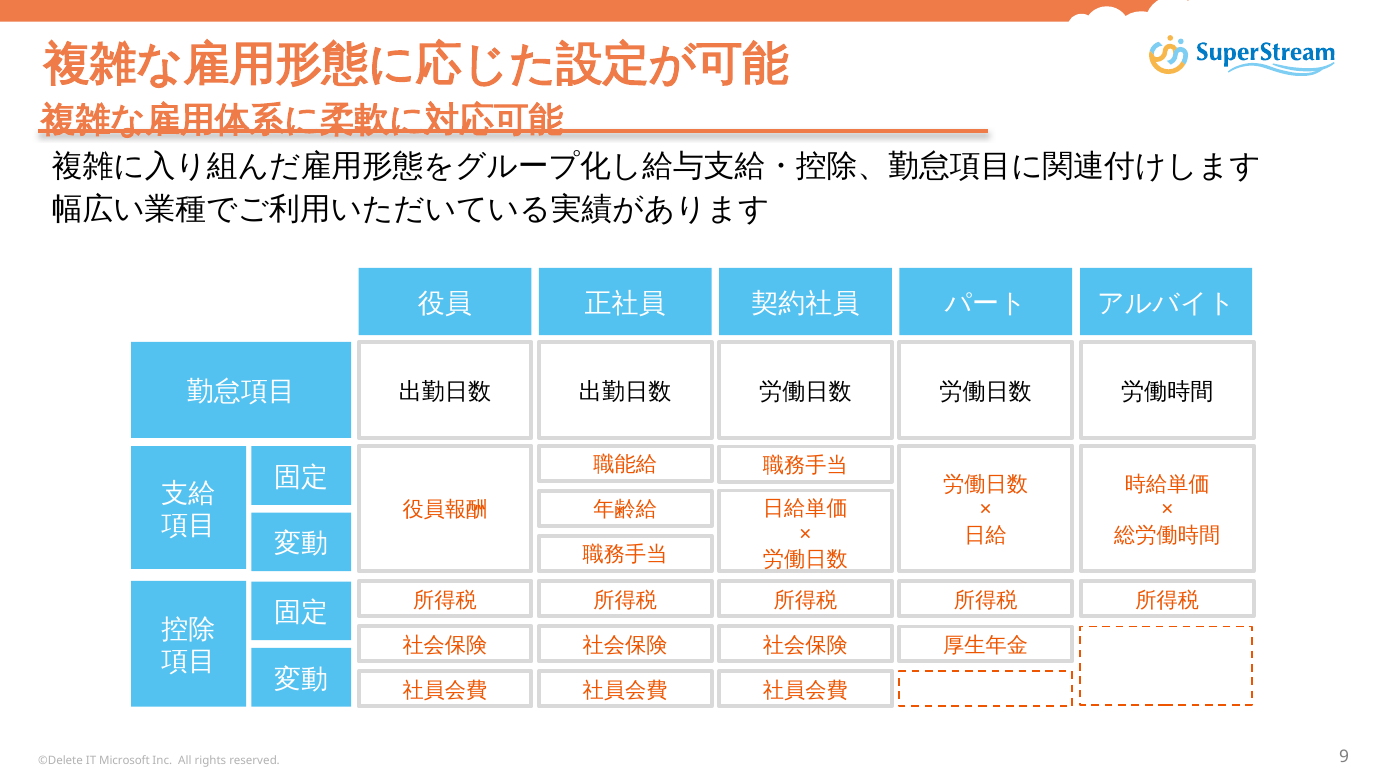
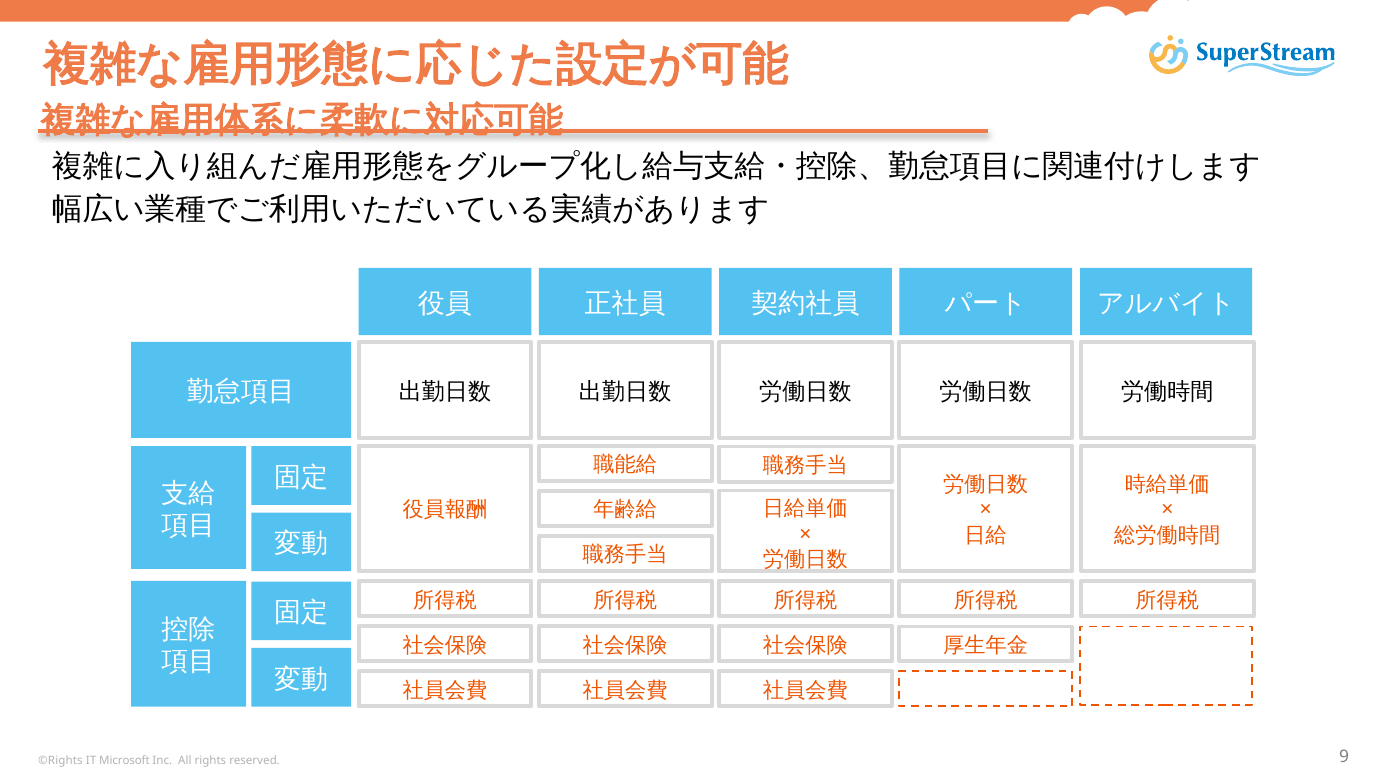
©Delete: ©Delete -> ©Rights (60, 761)
